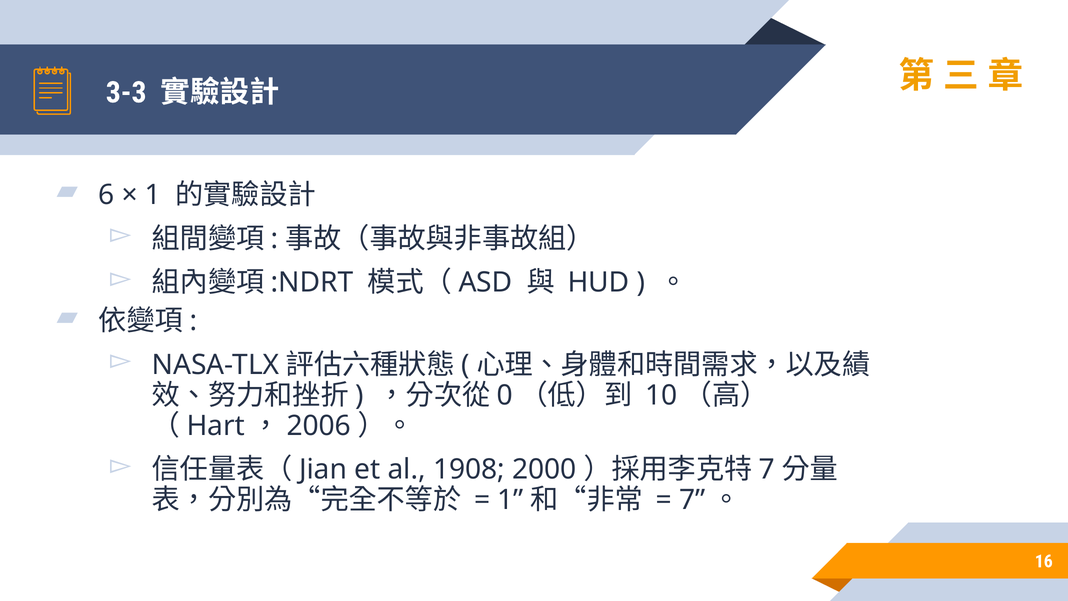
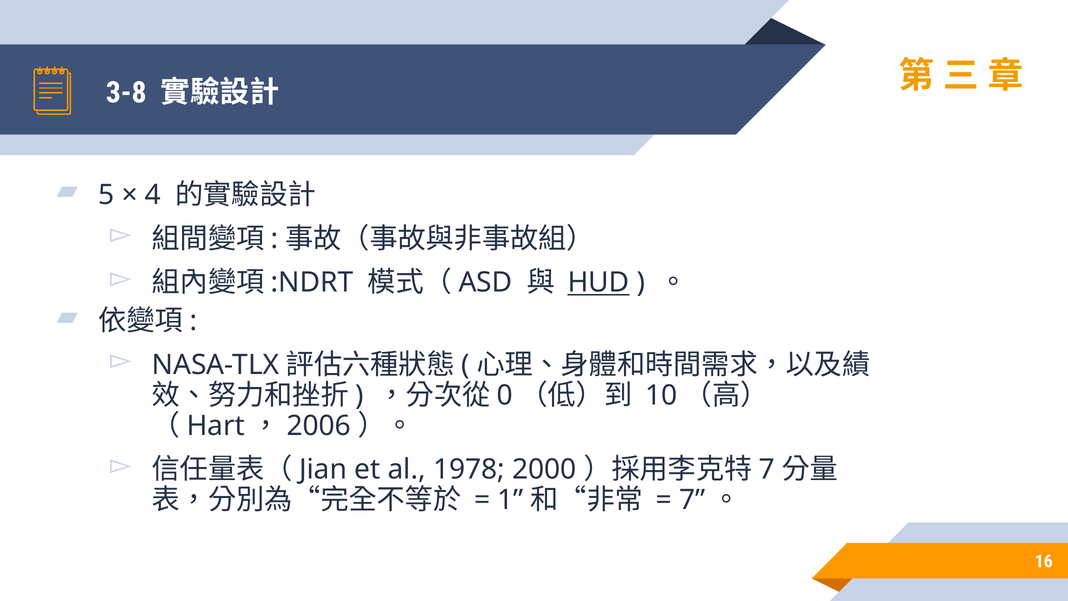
3-3: 3-3 -> 3-8 (126, 93)
6: 6 -> 5 (106, 195)
1: 1 -> 4 (153, 195)
HUD underline: none -> present (599, 282)
1908: 1908 -> 1978 (469, 469)
